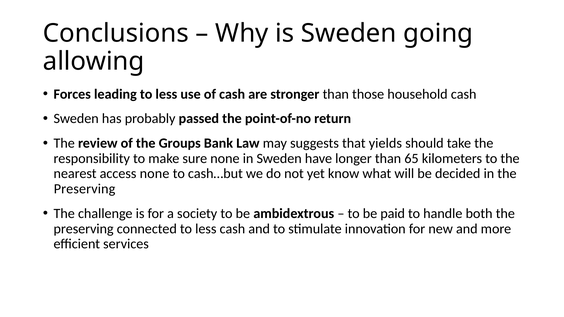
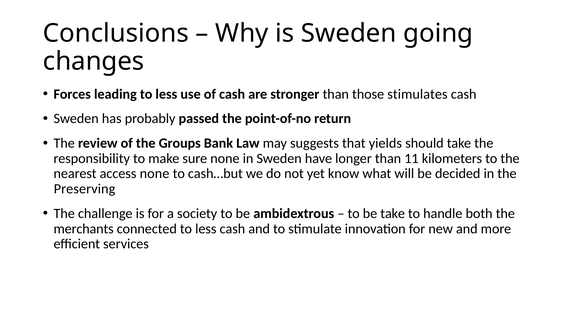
allowing: allowing -> changes (94, 61)
household: household -> stimulates (417, 94)
65: 65 -> 11 (411, 159)
be paid: paid -> take (393, 214)
preserving: preserving -> merchants (84, 229)
